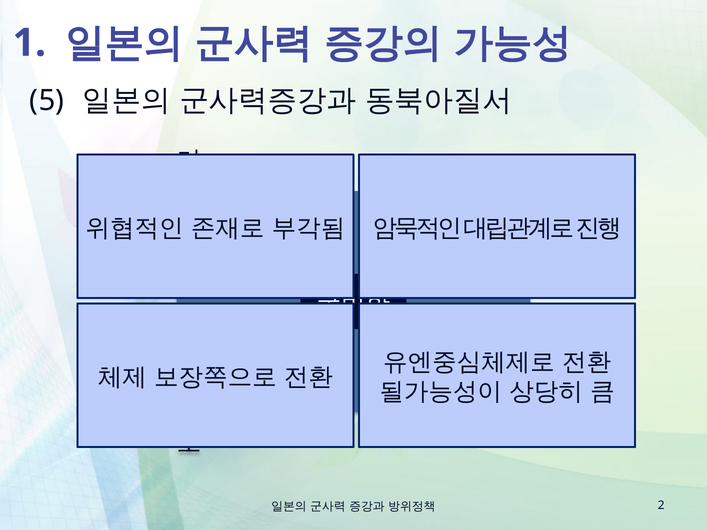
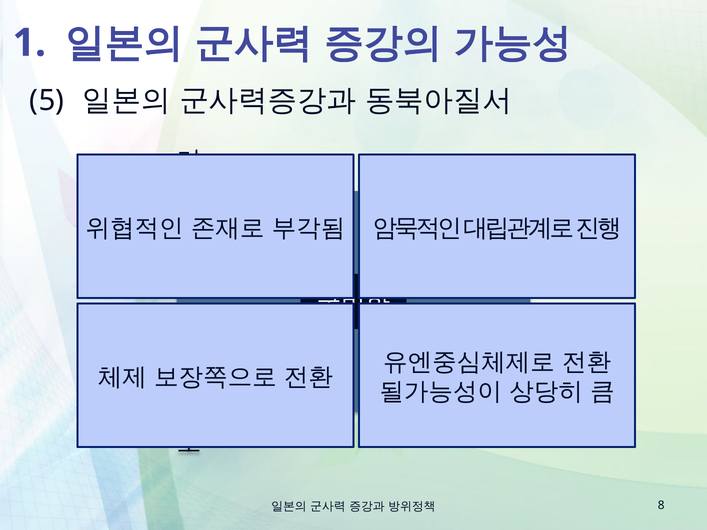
2: 2 -> 8 (661, 505)
